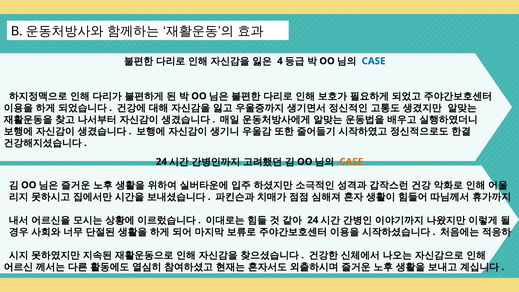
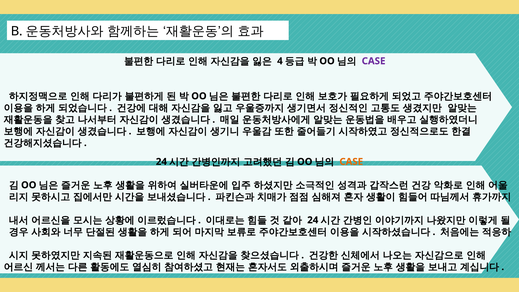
CASE colour: blue -> purple (374, 61)
